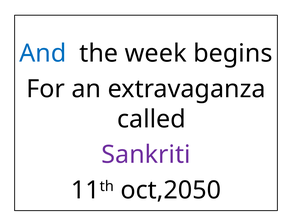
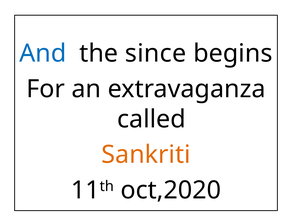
week: week -> since (156, 53)
Sankriti colour: purple -> orange (146, 155)
oct,2050: oct,2050 -> oct,2020 (171, 190)
